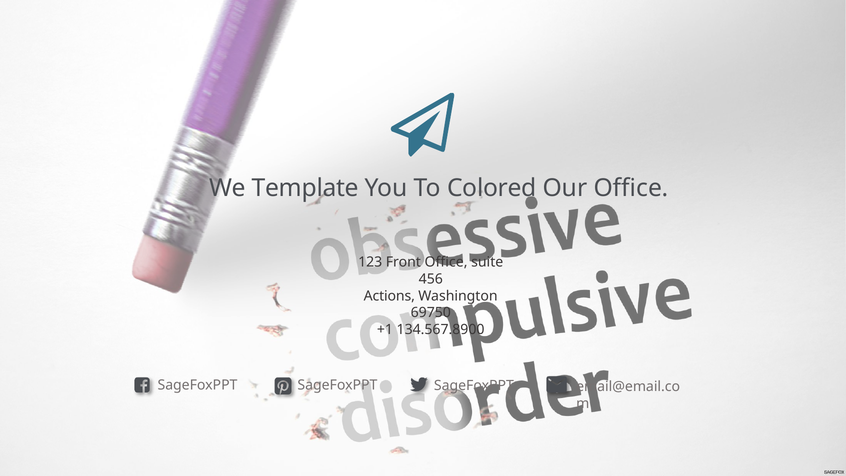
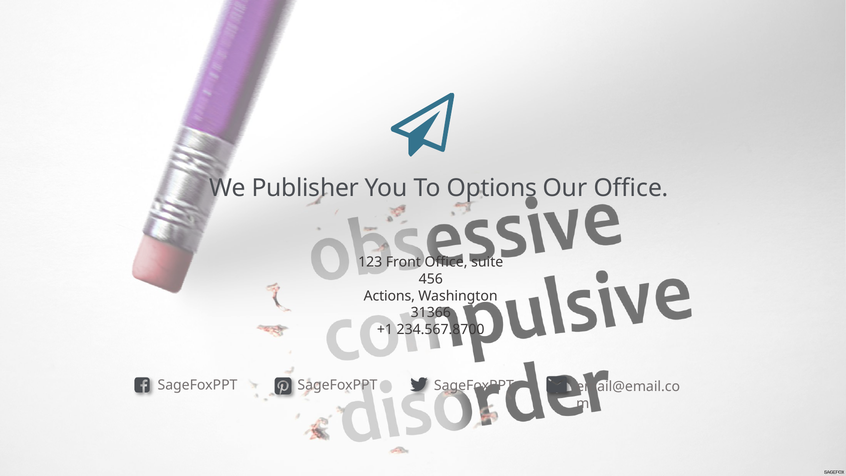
Template: Template -> Publisher (305, 188)
Colored: Colored -> Options (492, 188)
69750: 69750 -> 31366 (431, 313)
134.567.8900: 134.567.8900 -> 234.567.8700 (441, 330)
